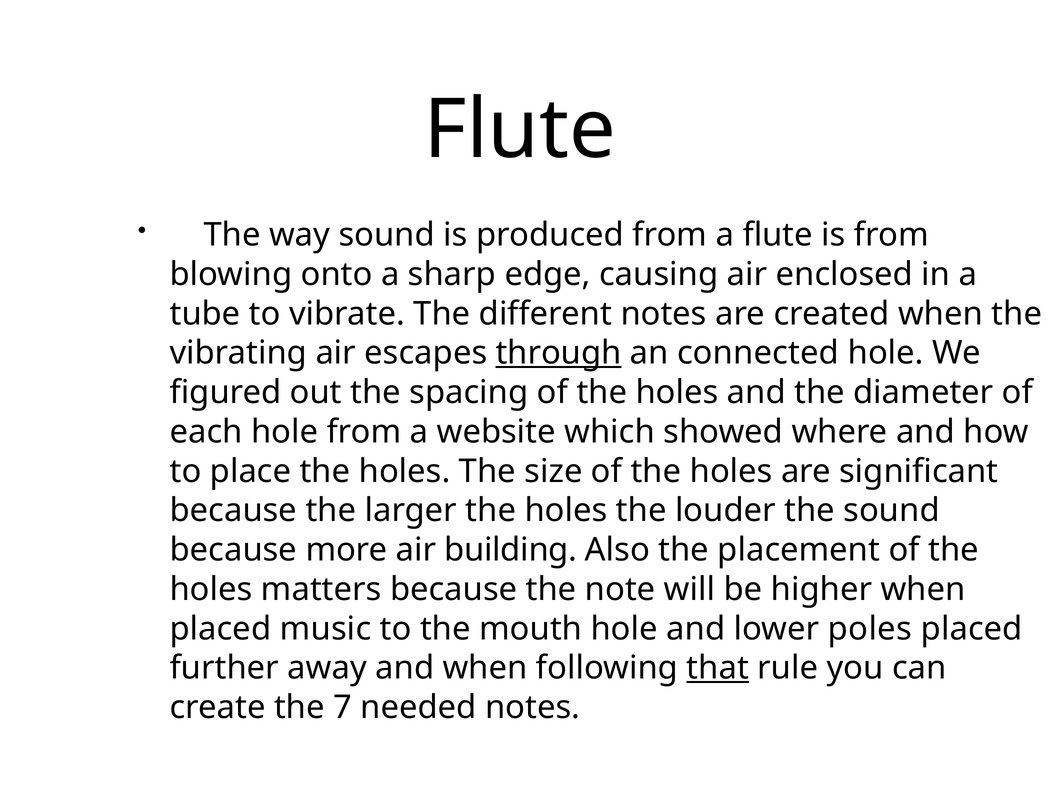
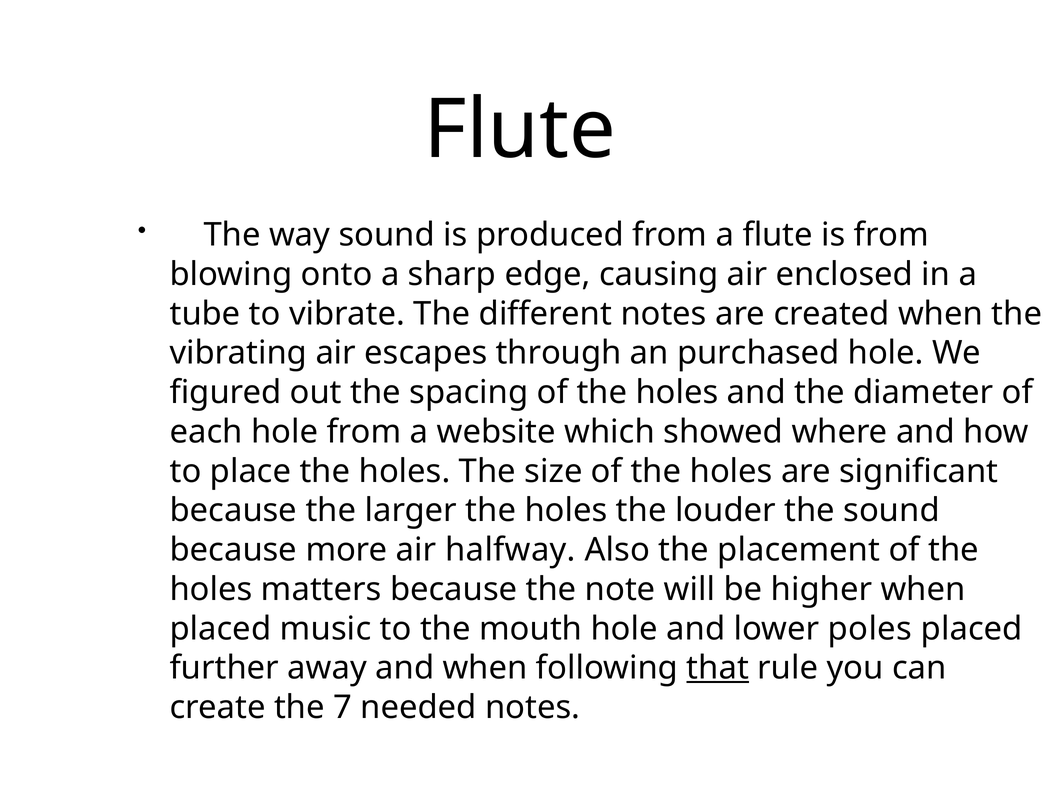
through underline: present -> none (559, 353)
connected: connected -> purchased (758, 353)
building: building -> halfway (510, 551)
